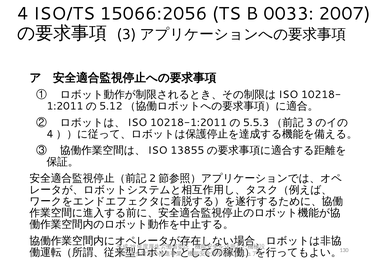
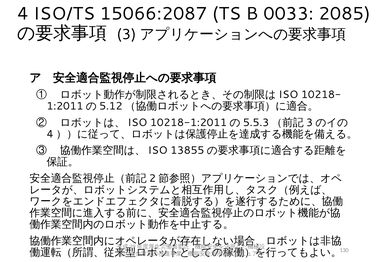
15066:2056: 15066:2056 -> 15066:2087 (154, 14)
2007: 2007 -> 2085 (345, 14)
